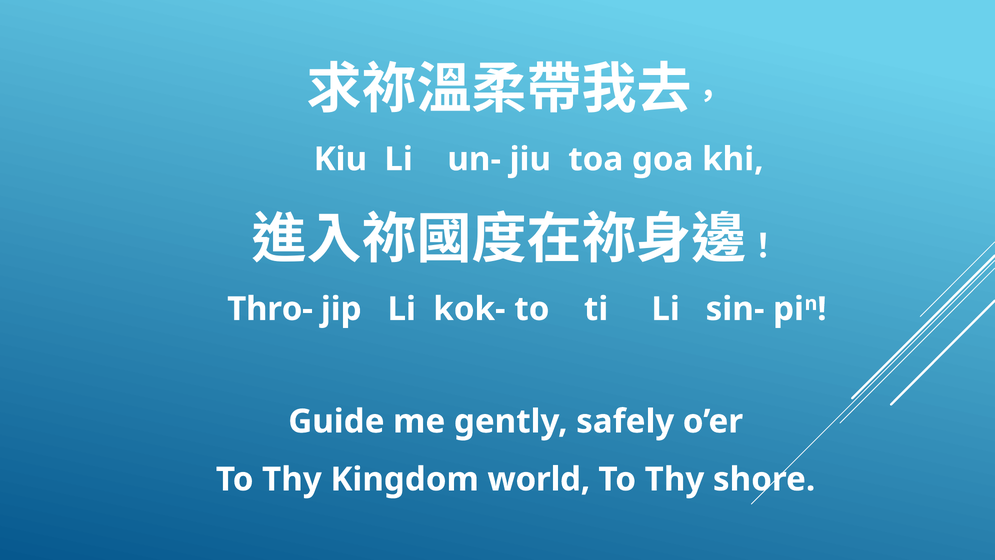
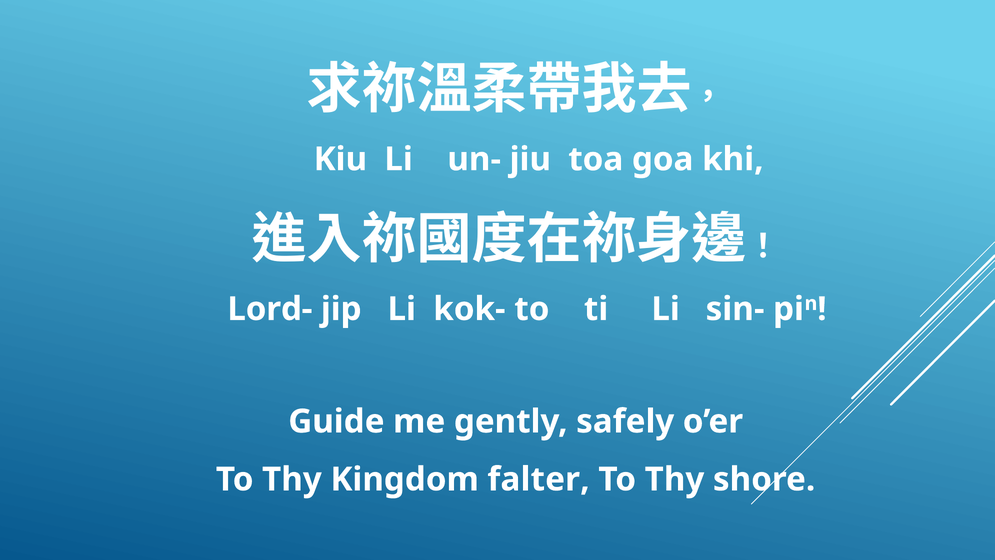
Thro-: Thro- -> Lord- (270, 309)
world: world -> falter (539, 479)
